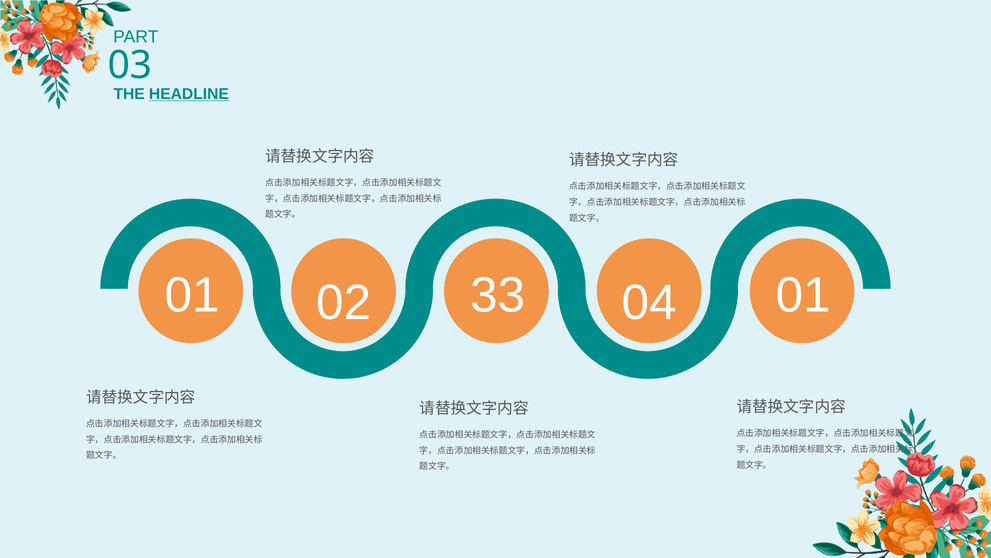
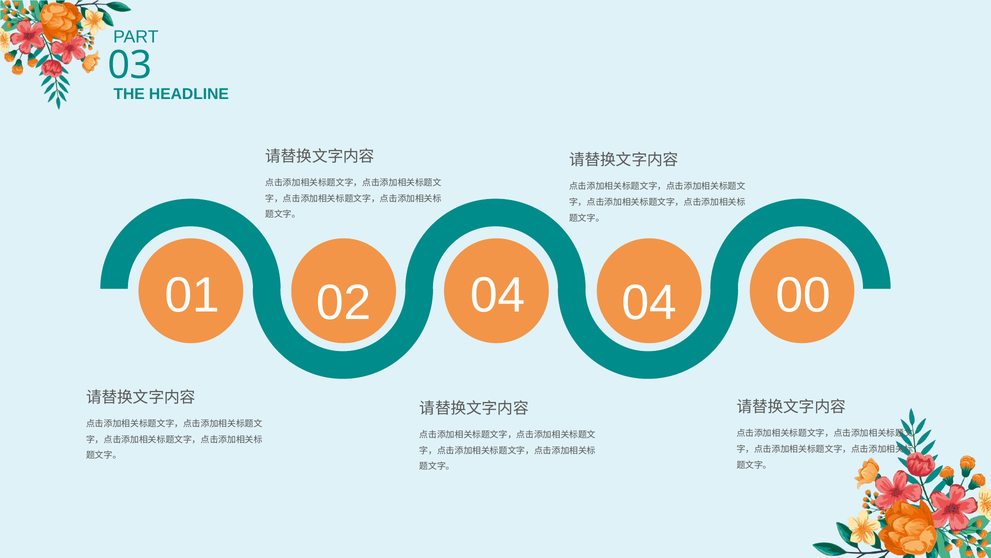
HEADLINE underline: present -> none (189, 94)
02 33: 33 -> 04 (498, 295)
04 01: 01 -> 00 (803, 295)
